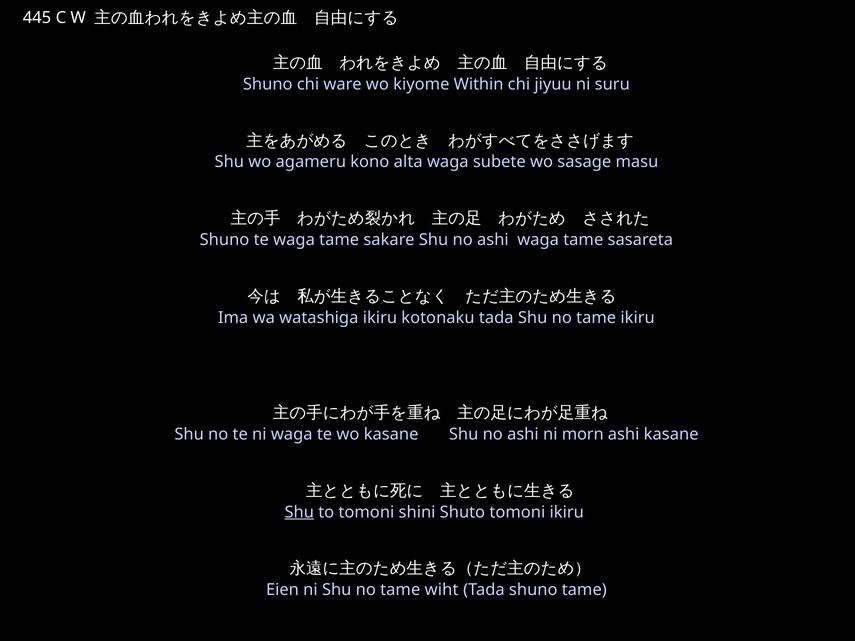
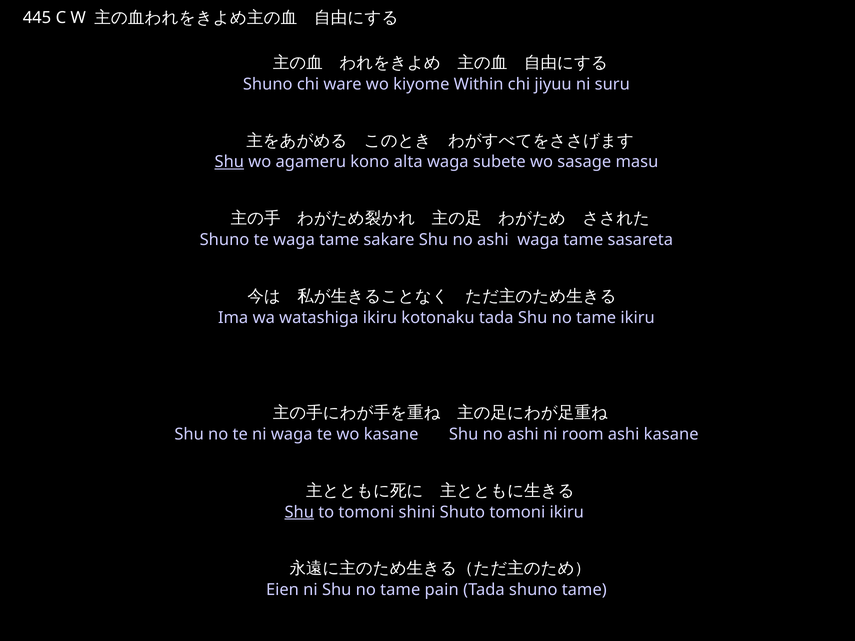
Shu underline: none -> present (229, 162)
morn: morn -> room (583, 434)
wiht: wiht -> pain (442, 590)
